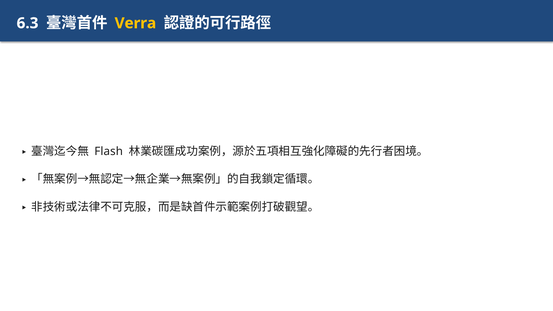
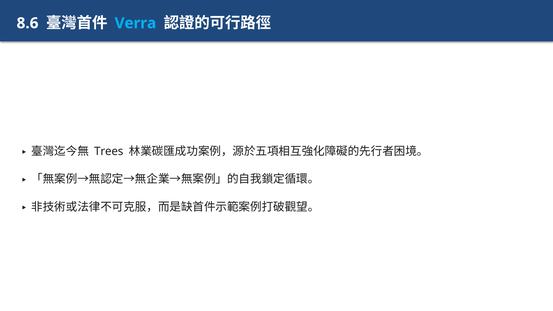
6.3: 6.3 -> 8.6 (28, 23)
Verra colour: yellow -> light blue (135, 23)
Flash: Flash -> Trees (109, 151)
